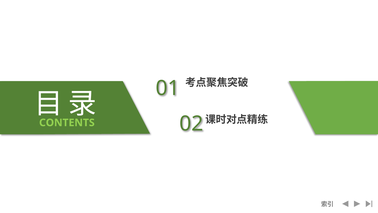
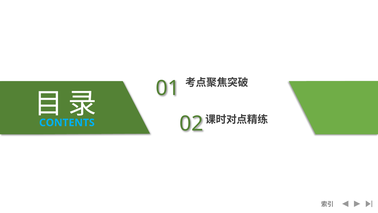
CONTENTS colour: light green -> light blue (67, 123)
